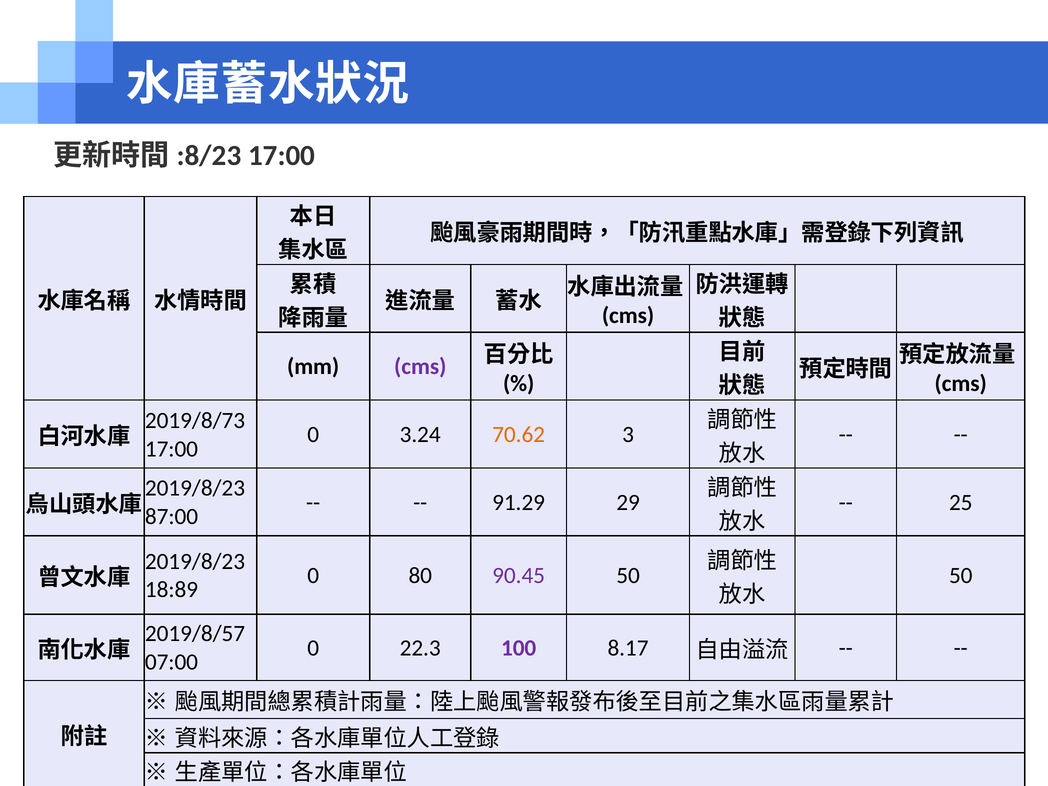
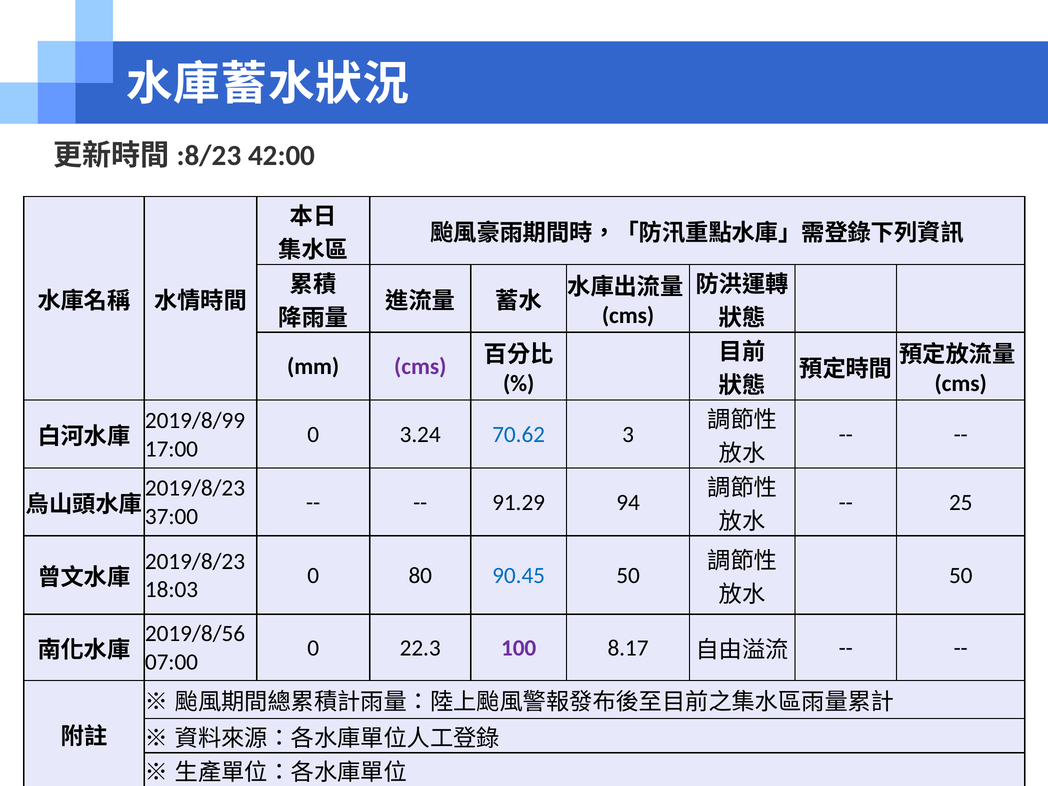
17:00: 17:00 -> 42:00 (282, 155)
2019/8/73: 2019/8/73 -> 2019/8/99 (195, 420)
70.62 colour: orange -> blue (519, 435)
29: 29 -> 94 (628, 502)
87:00: 87:00 -> 37:00 (172, 517)
90.45 colour: purple -> blue (519, 576)
18:89: 18:89 -> 18:03 (172, 590)
2019/8/57: 2019/8/57 -> 2019/8/56 (195, 634)
